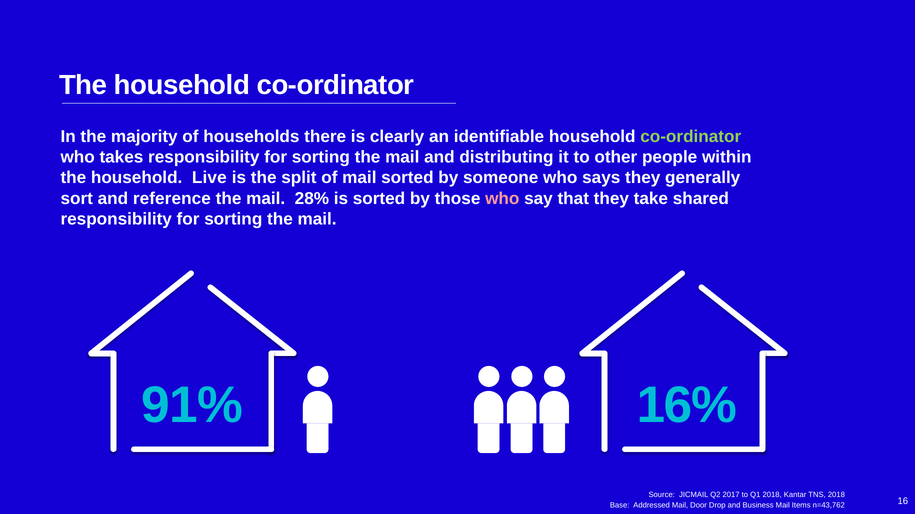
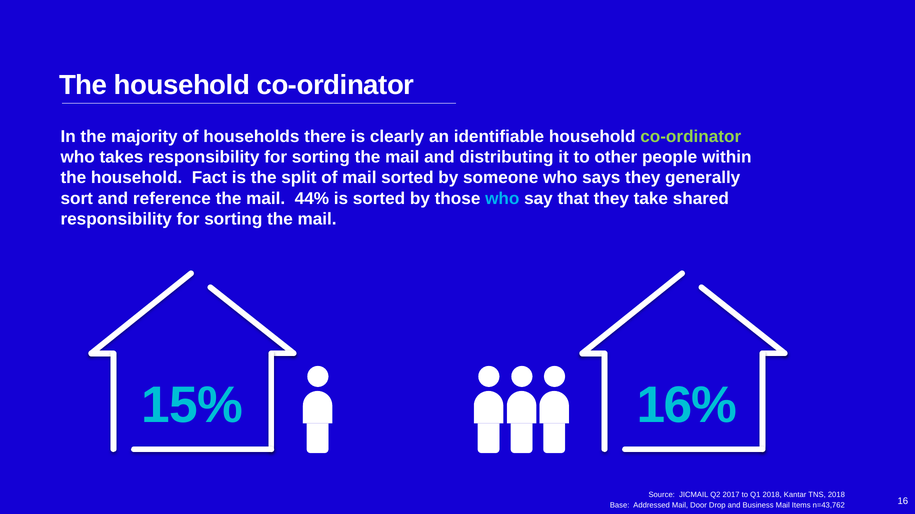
Live: Live -> Fact (209, 178)
28%: 28% -> 44% (312, 199)
who colour: pink -> light blue (502, 199)
91%: 91% -> 15% (192, 406)
